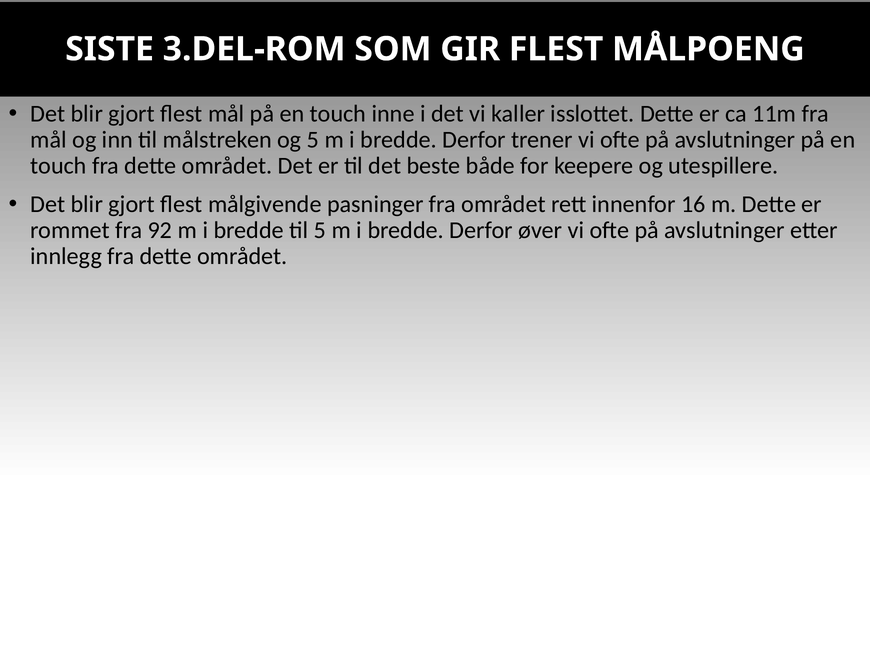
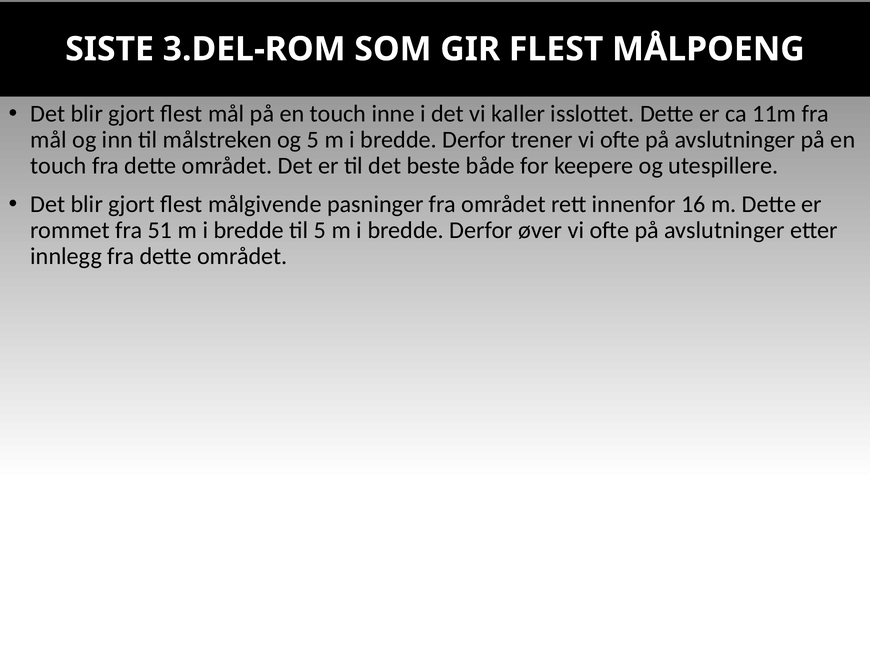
92: 92 -> 51 (160, 230)
